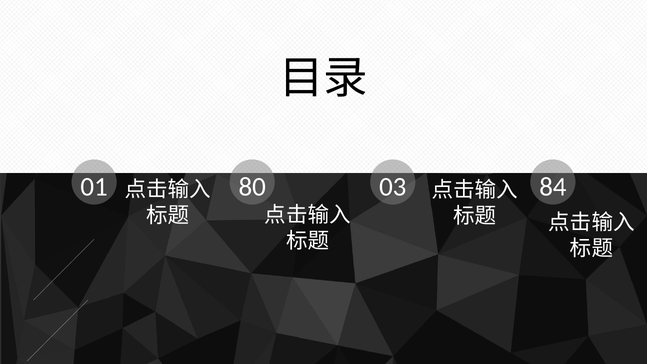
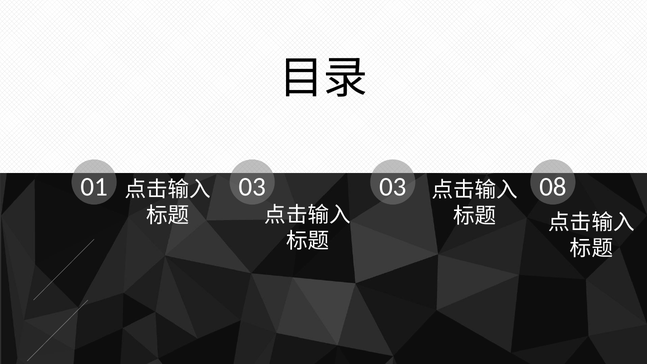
01 80: 80 -> 03 (252, 187)
84: 84 -> 08 (553, 187)
